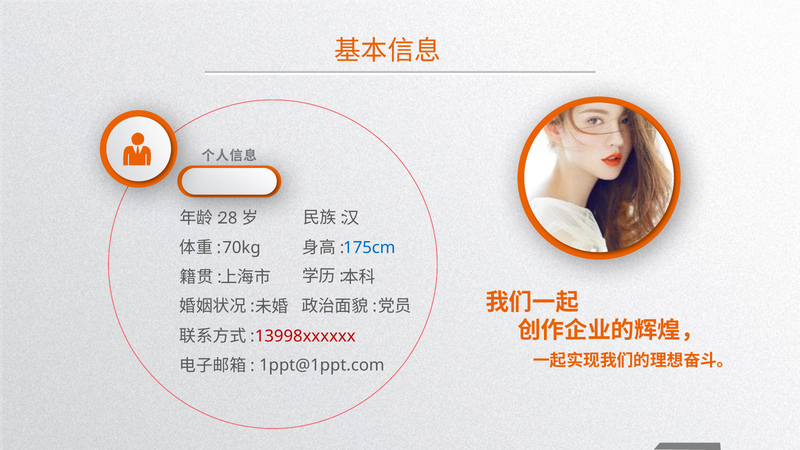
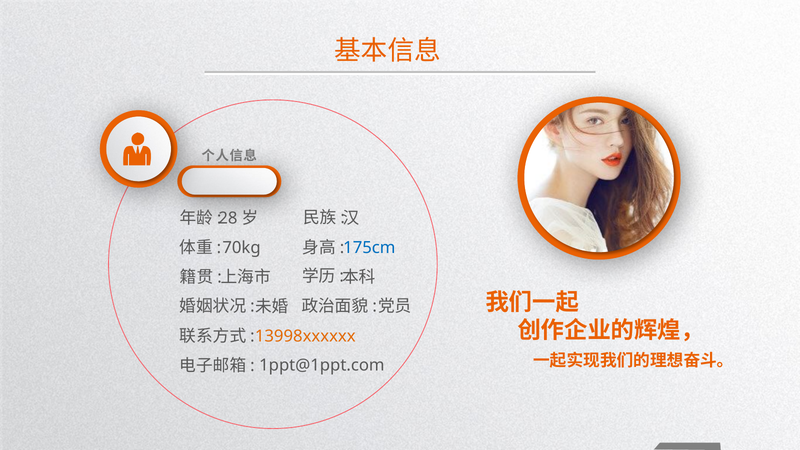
13998xxxxxx colour: red -> orange (305, 336)
